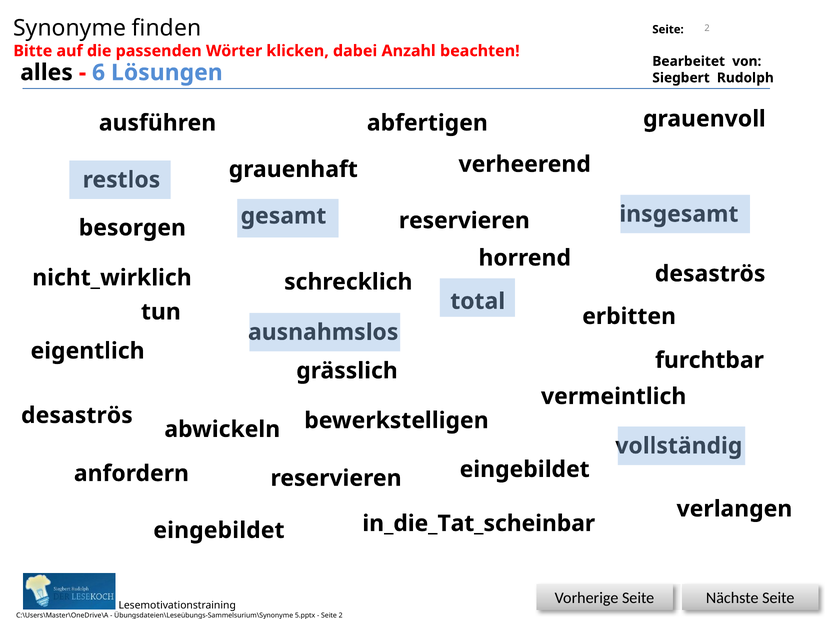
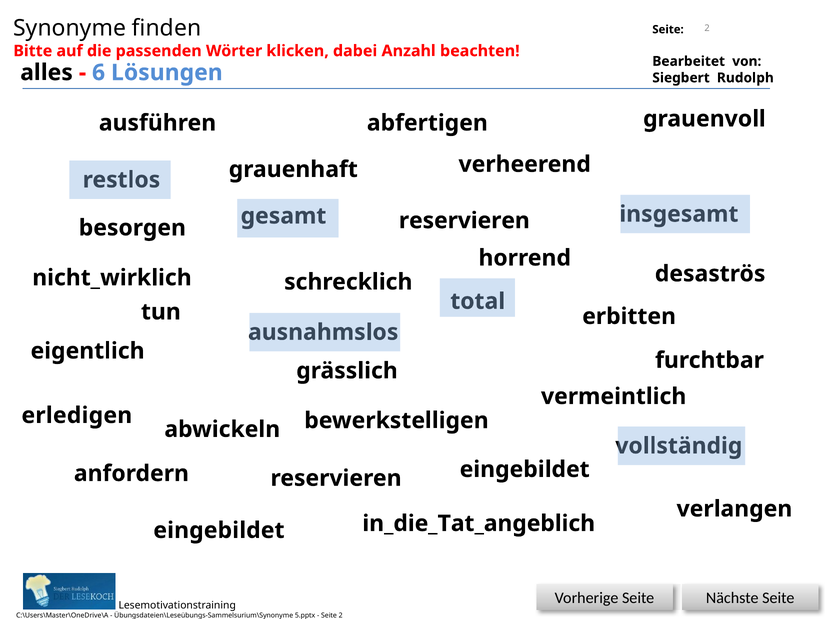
desaströs: desaströs -> erledigen (77, 415)
in_die_Tat_scheinbar: in_die_Tat_scheinbar -> in_die_Tat_angeblich (479, 523)
